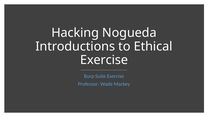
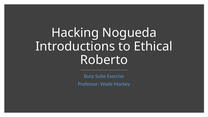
Exercise: Exercise -> Roberto (104, 60)
